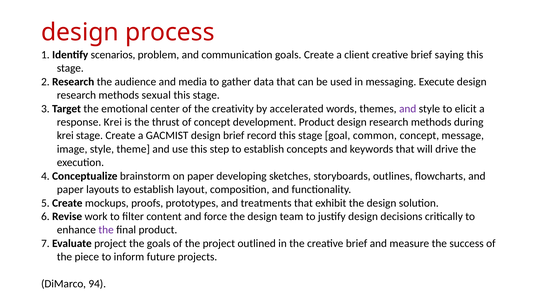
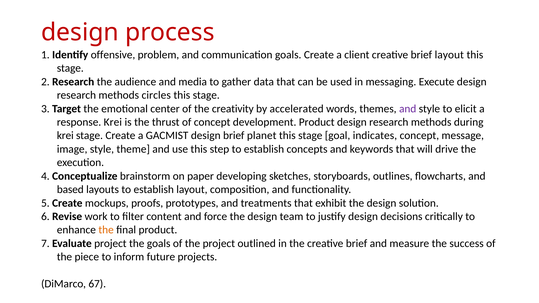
scenarios: scenarios -> offensive (113, 55)
brief saying: saying -> layout (449, 55)
sexual: sexual -> circles (156, 95)
record: record -> planet (262, 136)
common: common -> indicates (375, 136)
paper: paper -> based (70, 190)
the colour: purple -> orange (106, 230)
94: 94 -> 67 (97, 284)
